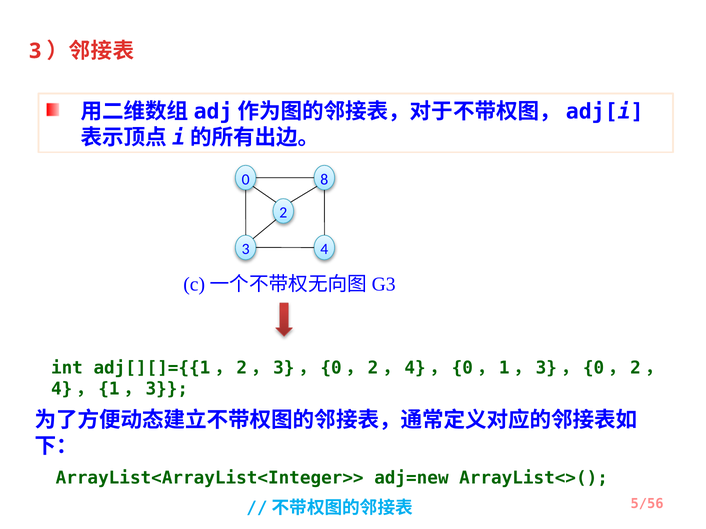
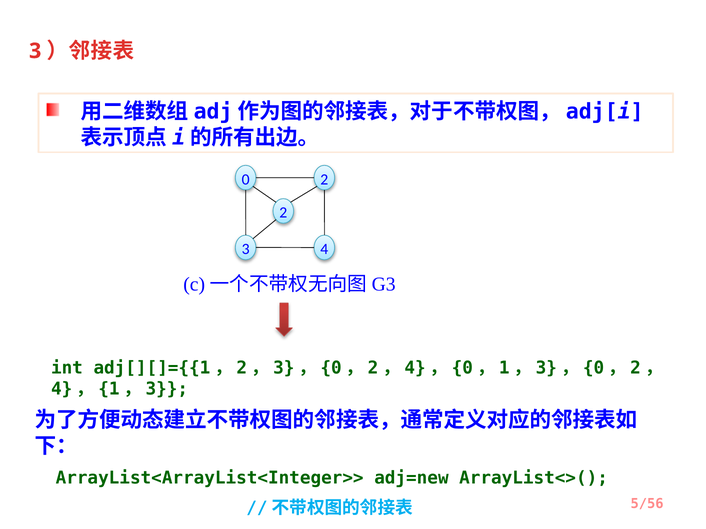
0 8: 8 -> 2 (324, 180)
